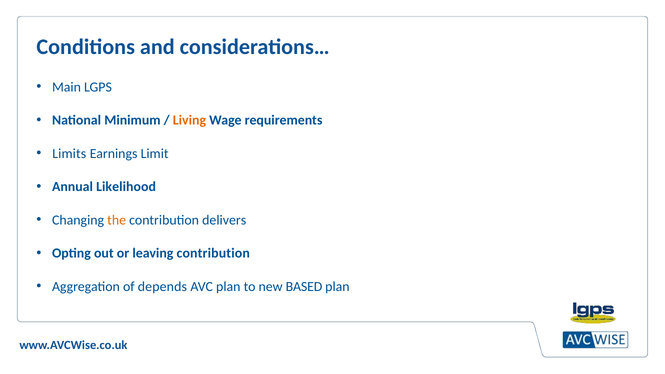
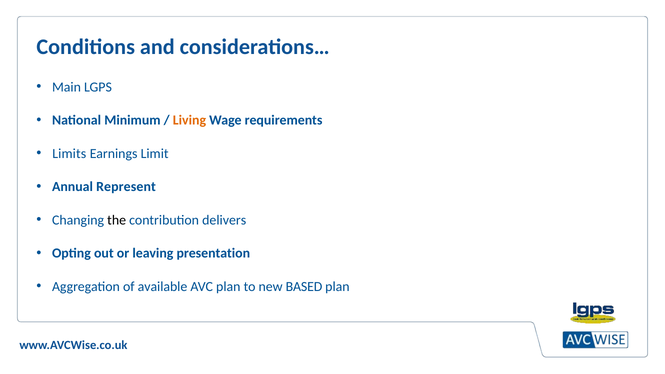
Likelihood: Likelihood -> Represent (126, 187)
the colour: orange -> black (117, 220)
leaving contribution: contribution -> presentation (213, 253)
depends: depends -> available (162, 287)
